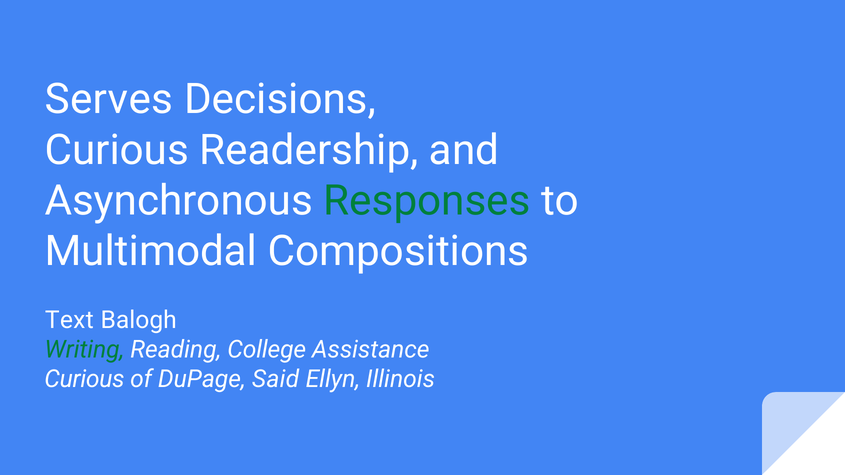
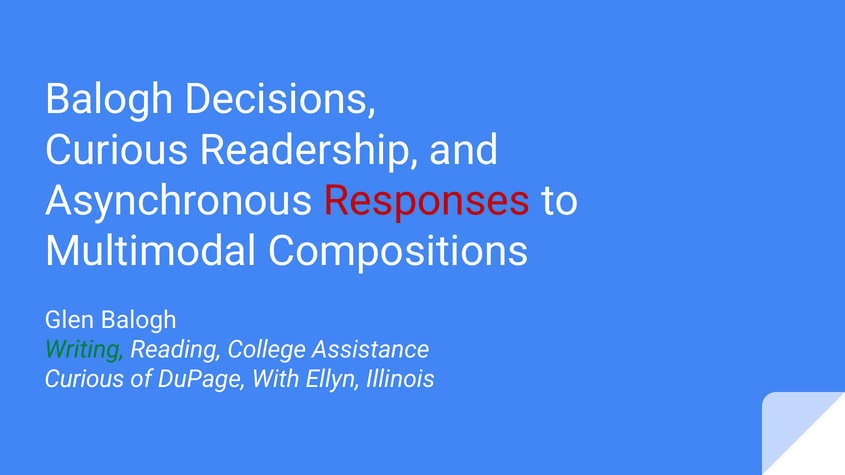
Serves: Serves -> Balogh (109, 100)
Responses colour: green -> red (427, 201)
Text: Text -> Glen (69, 320)
Said: Said -> With (276, 380)
